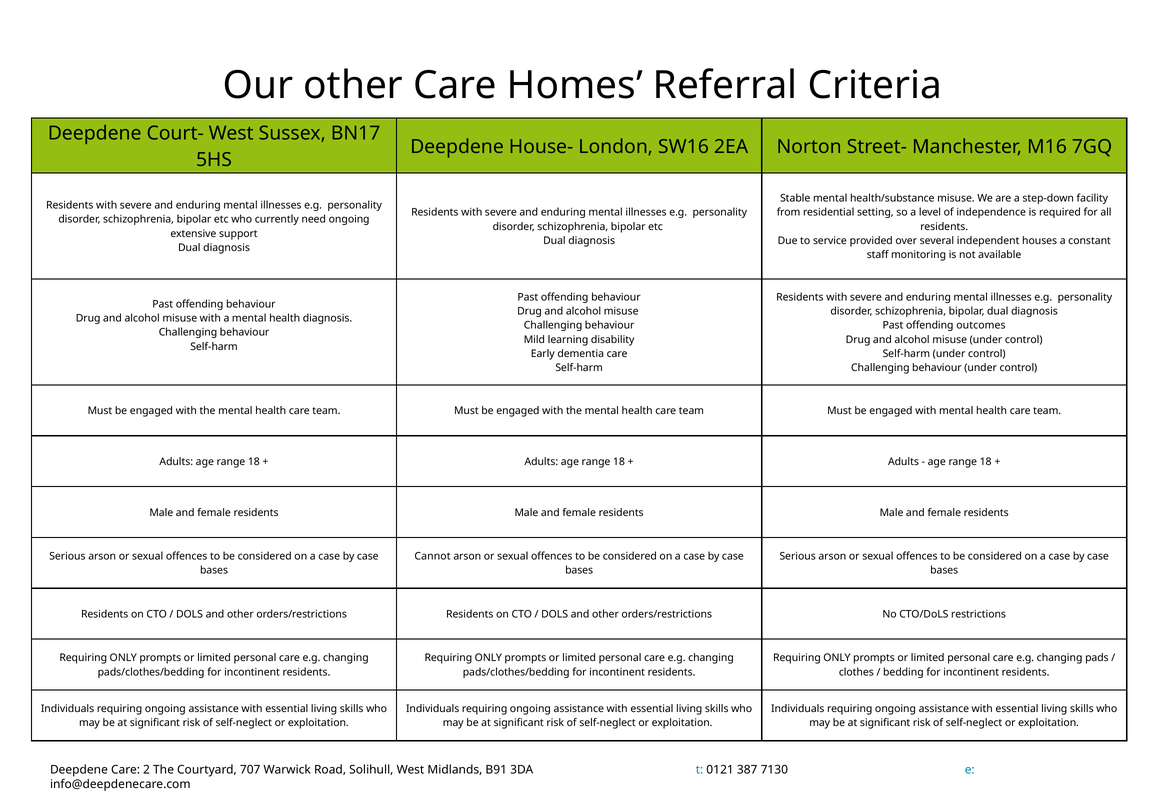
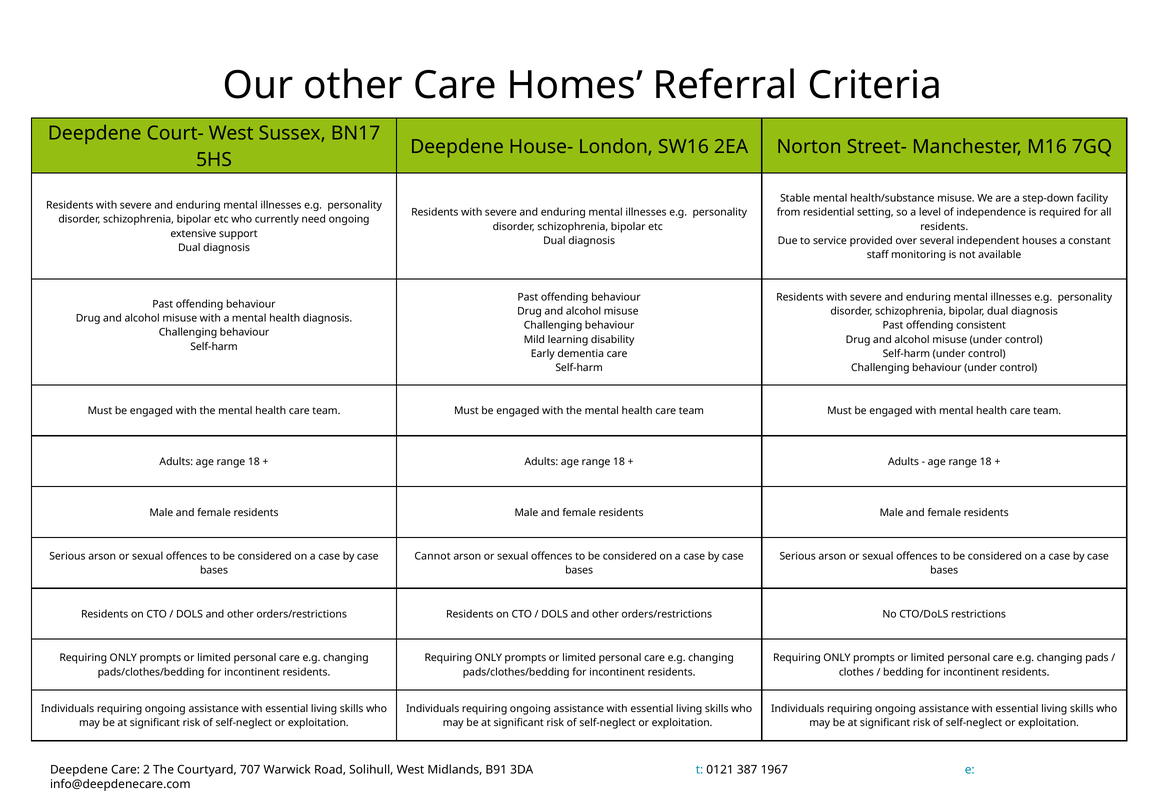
outcomes: outcomes -> consistent (981, 326)
7130: 7130 -> 1967 (774, 770)
